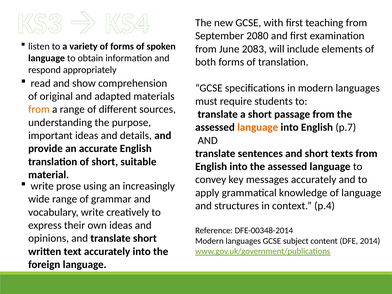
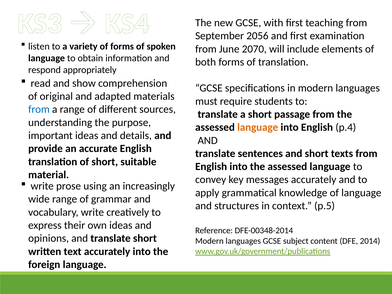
2080: 2080 -> 2056 (257, 36)
2083: 2083 -> 2070 (254, 49)
from colour: orange -> blue (39, 109)
p.7: p.7 -> p.4 (346, 127)
p.4: p.4 -> p.5 (325, 206)
